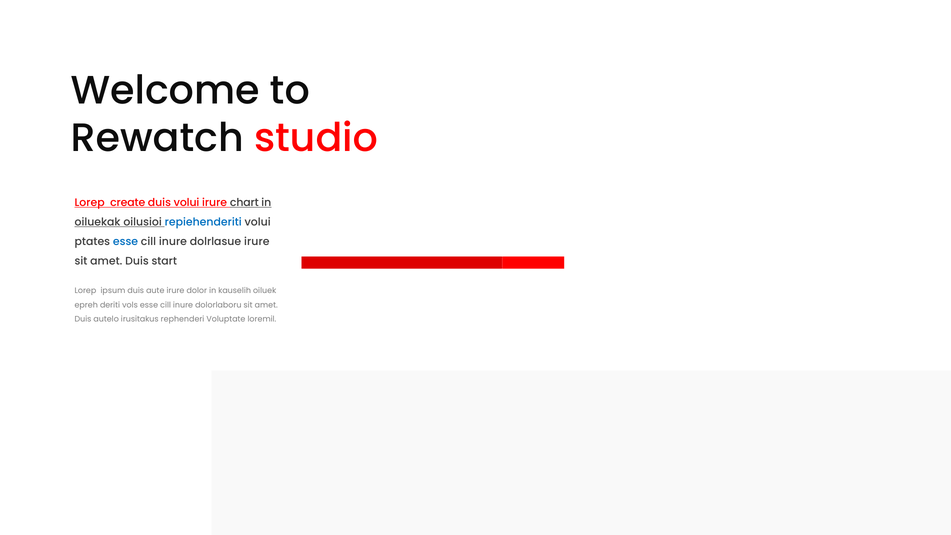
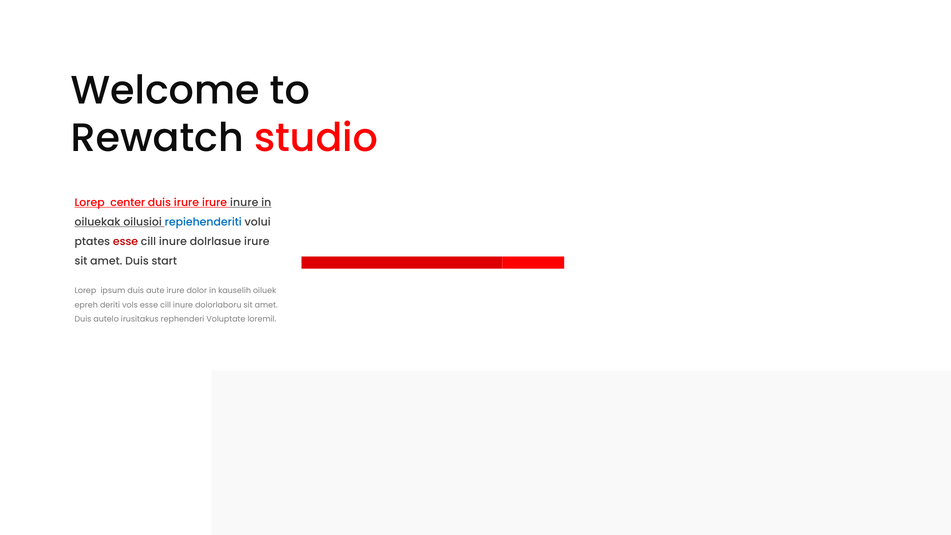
create: create -> center (128, 202)
duis volui: volui -> irure (186, 202)
irure chart: chart -> inure (244, 202)
esse colour: blue -> red (126, 242)
